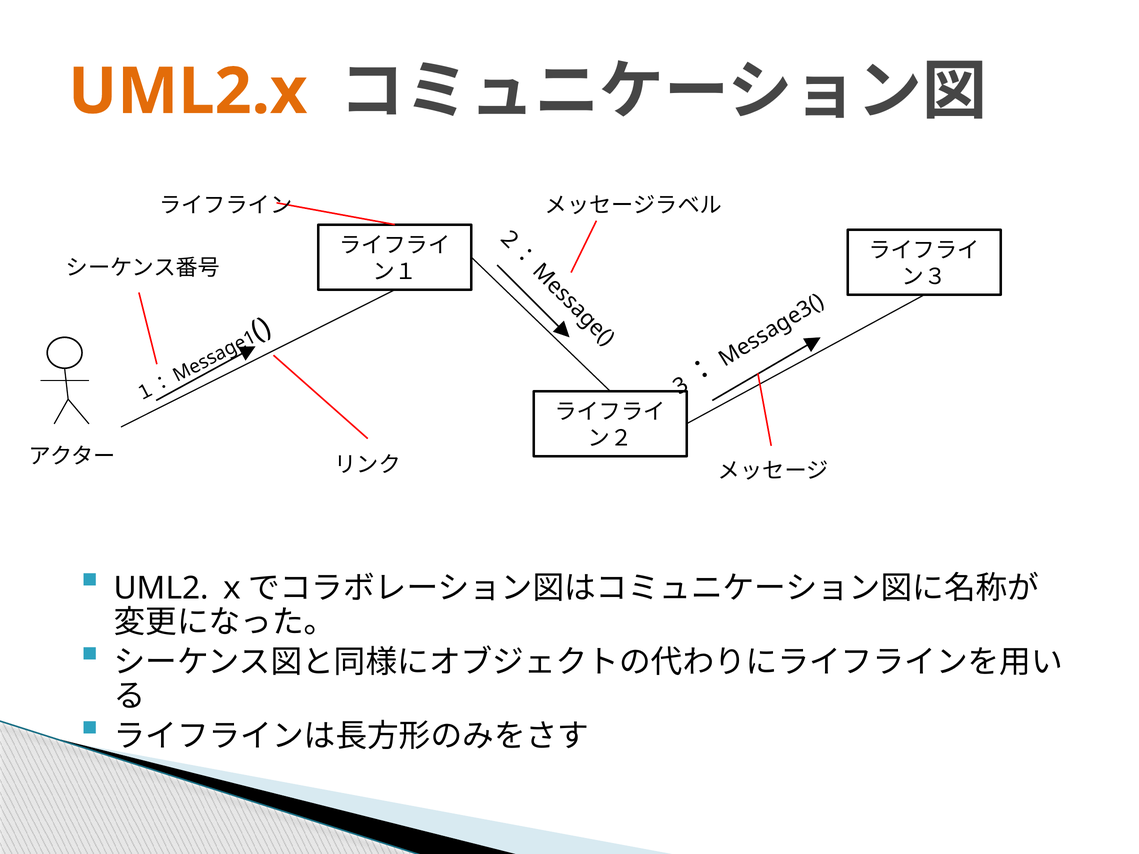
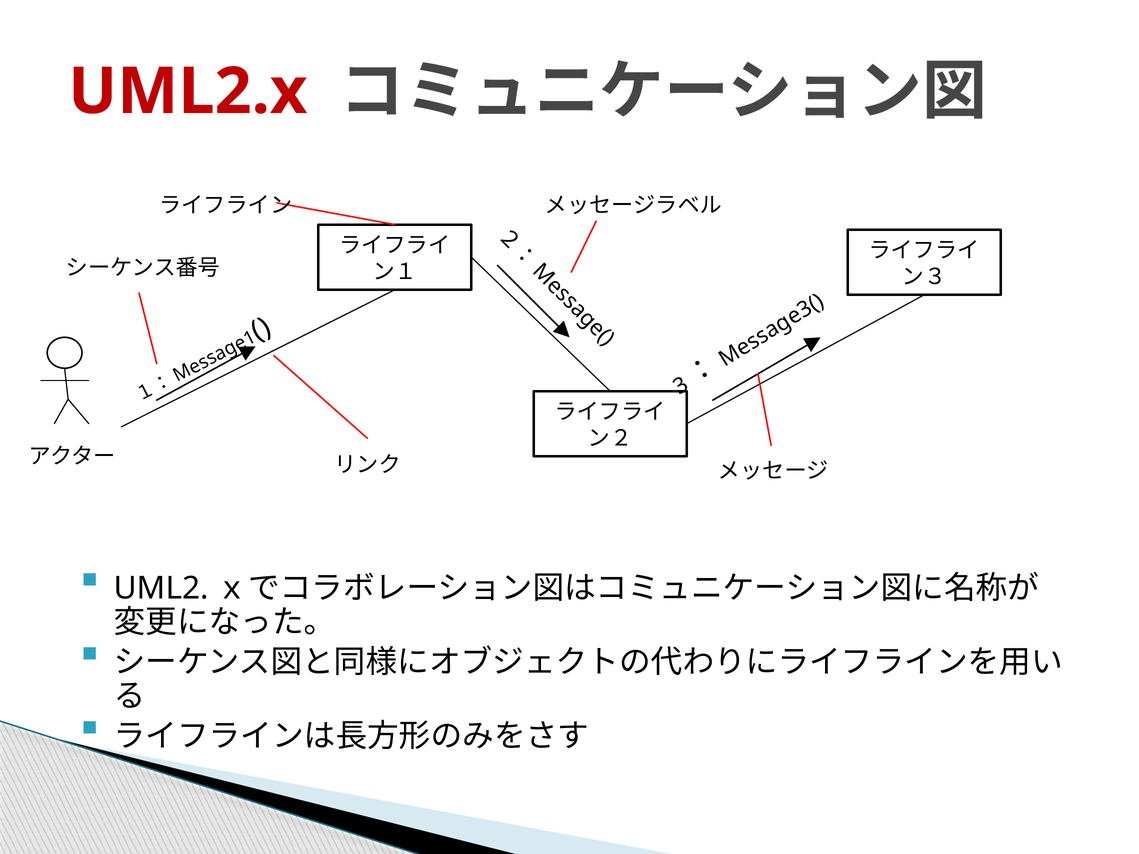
UML2.x colour: orange -> red (188, 92)
